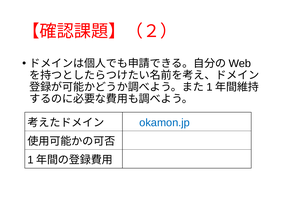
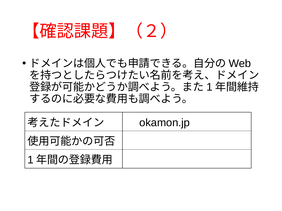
okamon.jp colour: blue -> black (165, 123)
